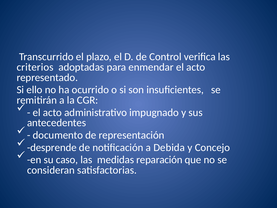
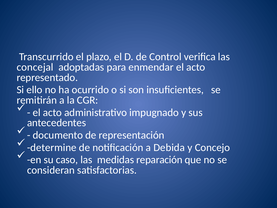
criterios: criterios -> concejal (35, 67)
desprende: desprende -> determine (52, 147)
